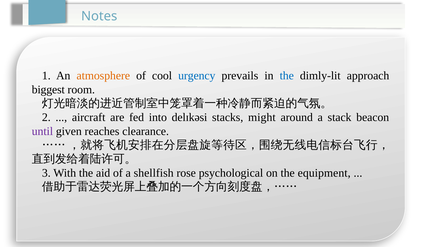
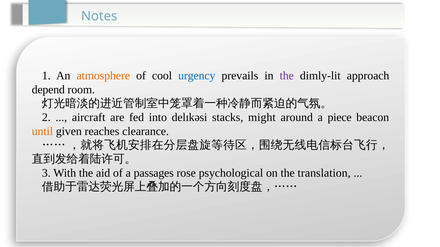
the colour: blue -> purple (287, 76)
biggest: biggest -> depend (48, 90)
stack: stack -> piece (340, 118)
until colour: purple -> orange (42, 132)
shellfish: shellfish -> passages (154, 173)
equipment: equipment -> translation (324, 173)
